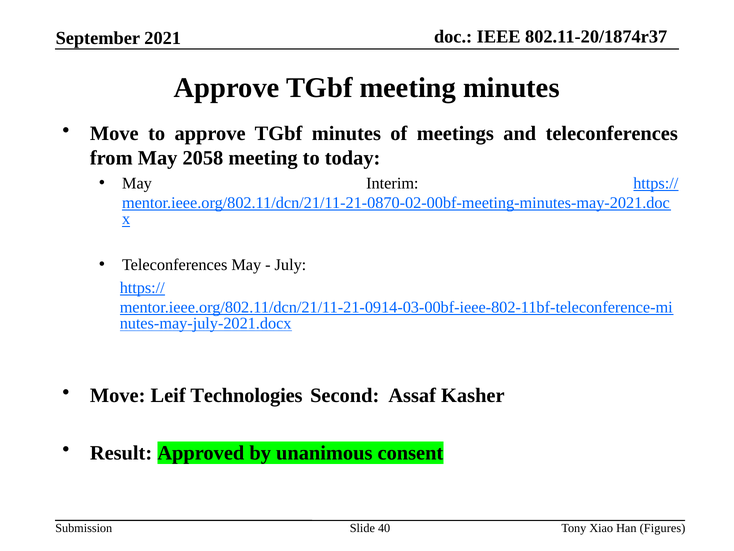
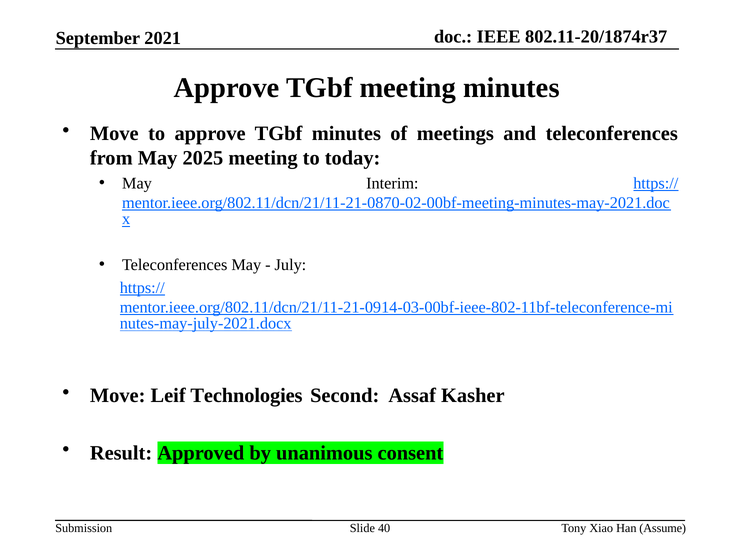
2058: 2058 -> 2025 (203, 158)
Figures: Figures -> Assume (663, 528)
